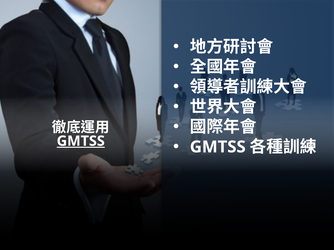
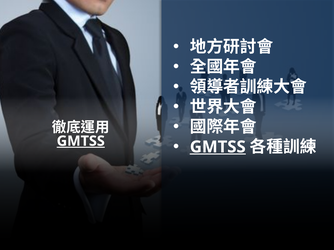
GMTSS underline: none -> present (218, 147)
